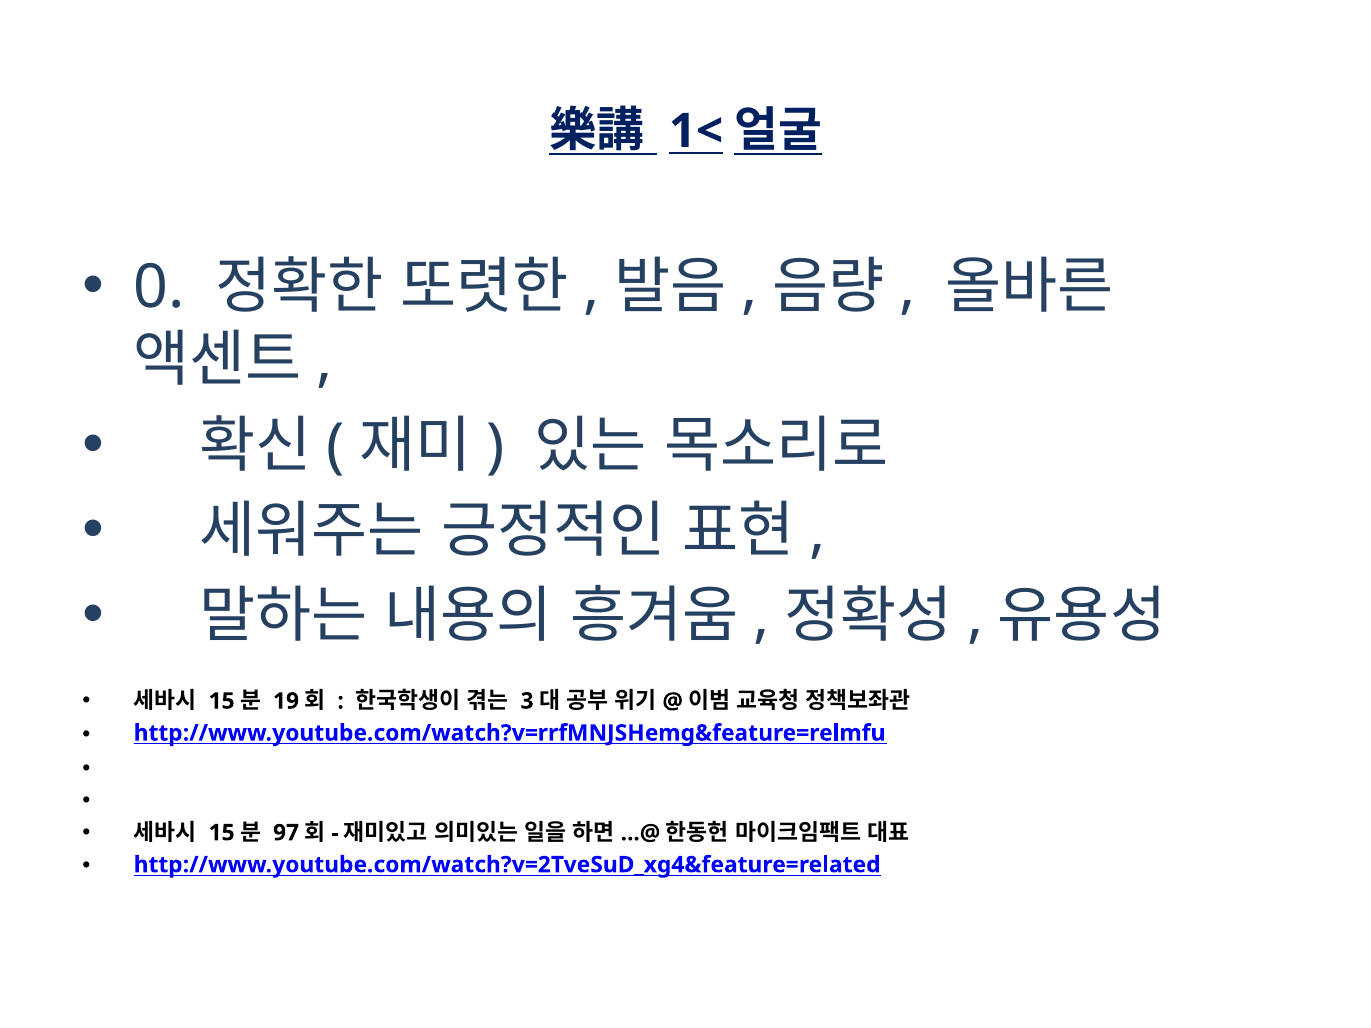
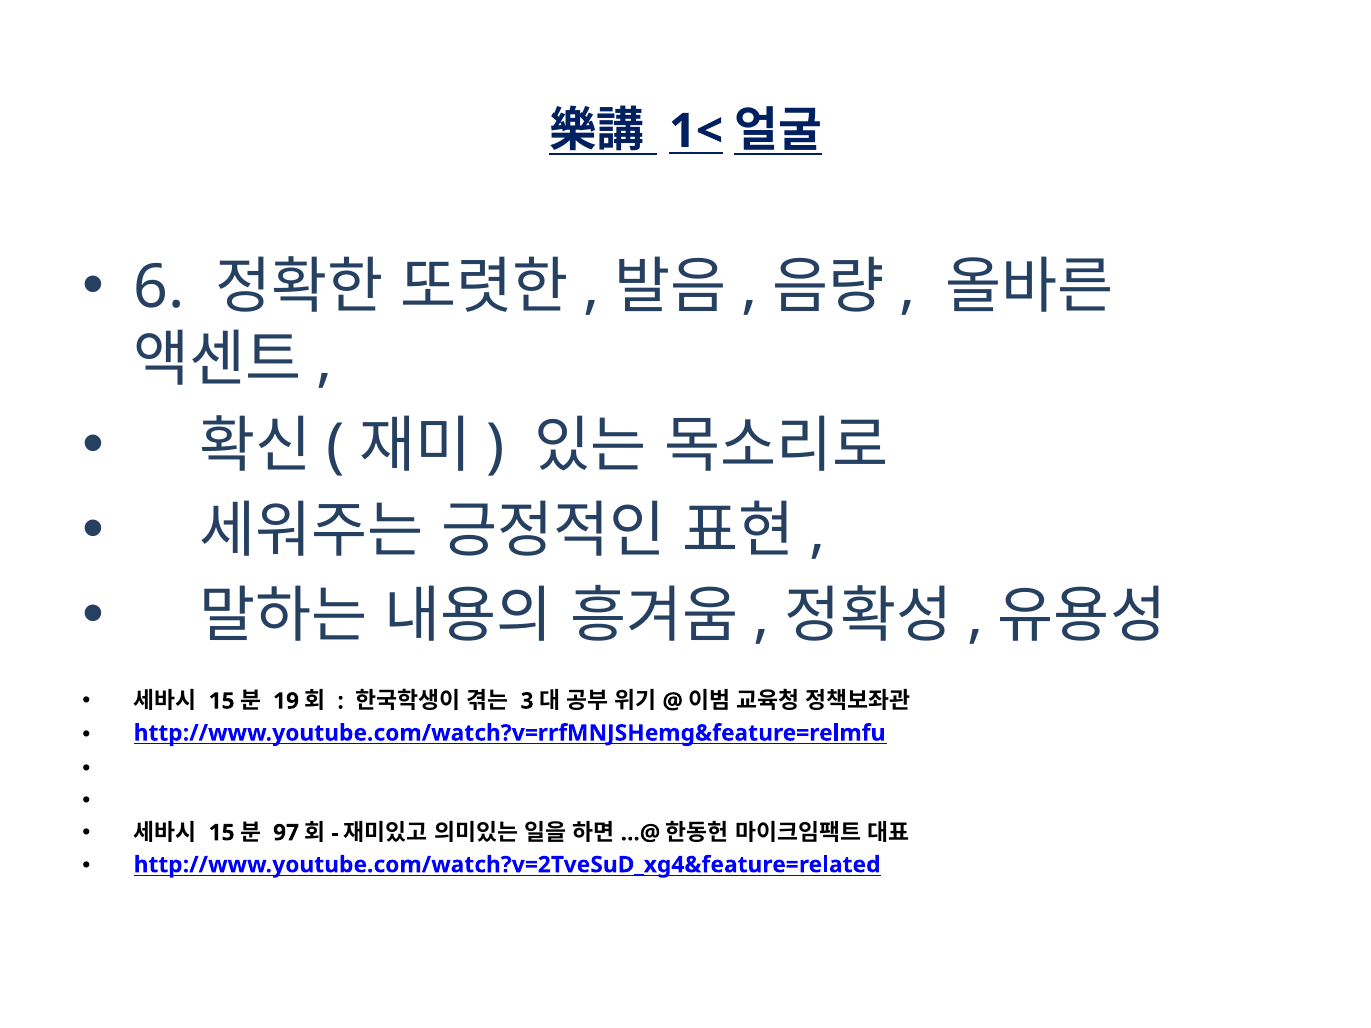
0: 0 -> 6 (159, 288)
